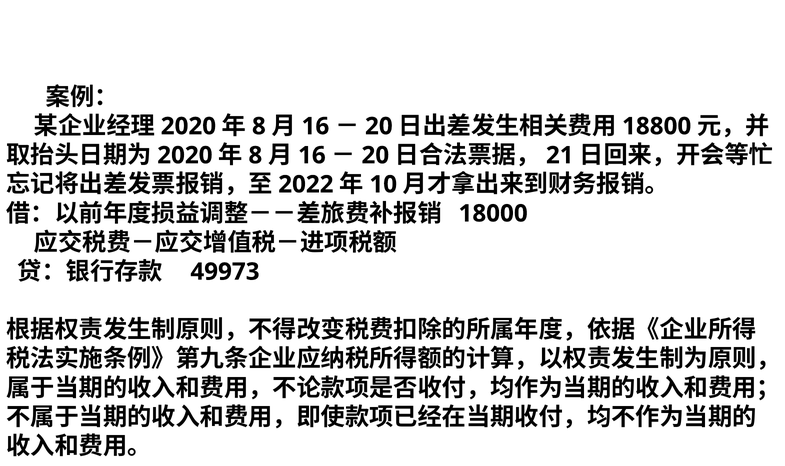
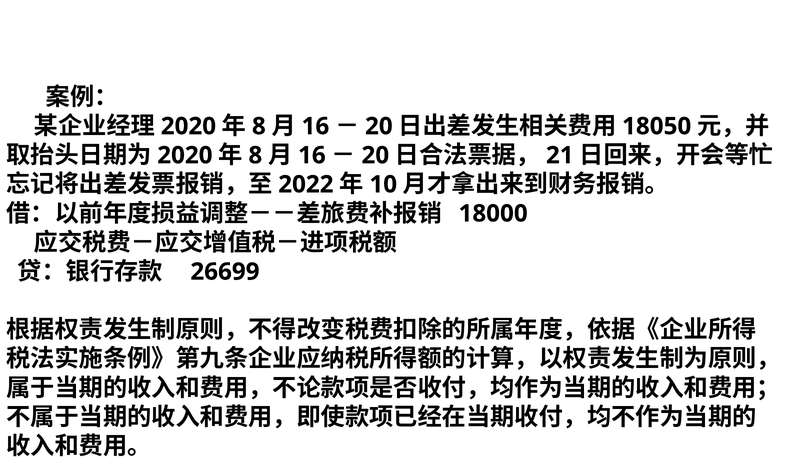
18800: 18800 -> 18050 (657, 126)
49973: 49973 -> 26699 (225, 272)
